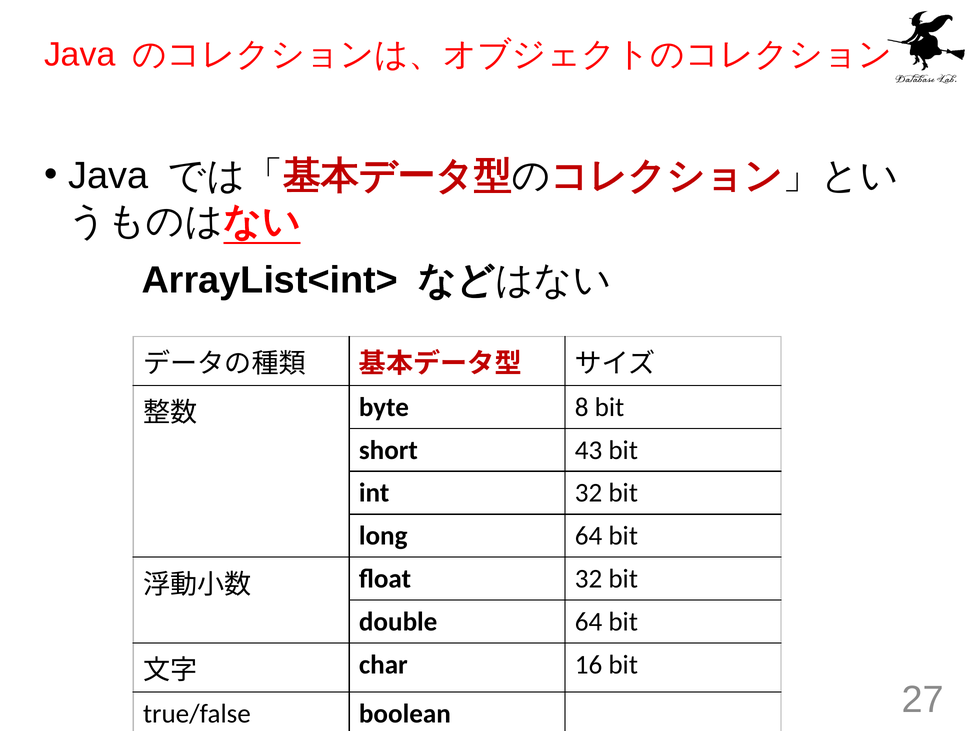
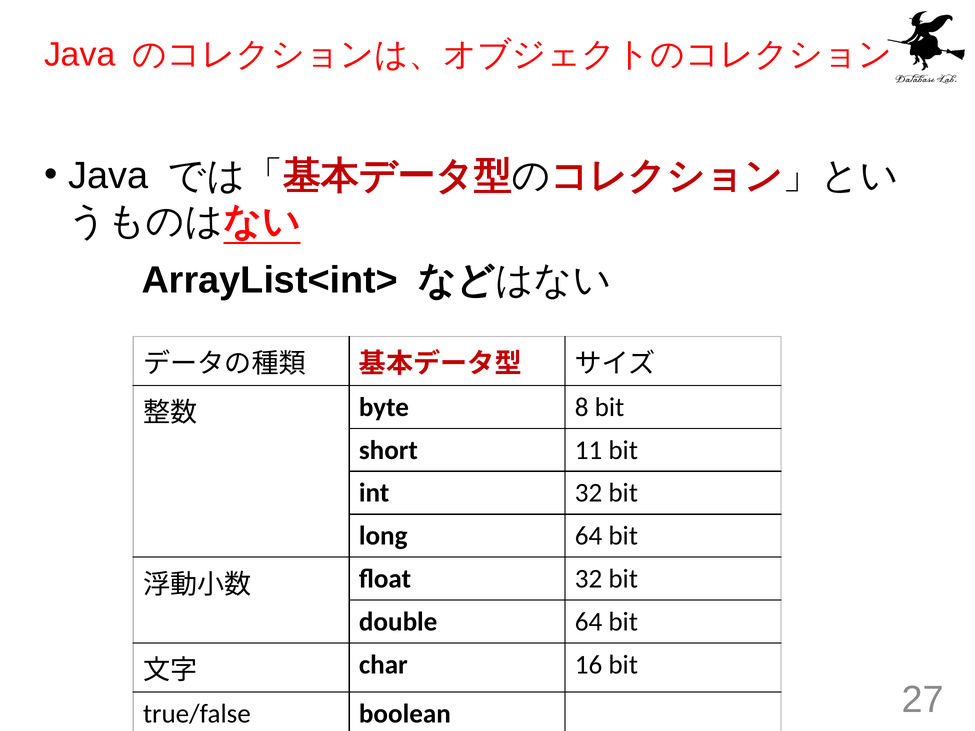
43: 43 -> 11 (589, 450)
